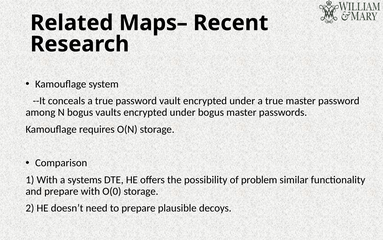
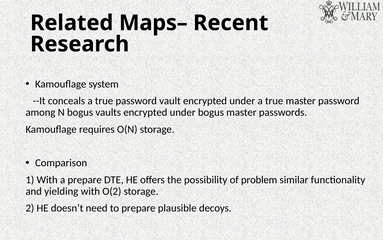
a systems: systems -> prepare (85, 179)
and prepare: prepare -> yielding (61, 191)
O(0: O(0 -> O(2 (112, 191)
